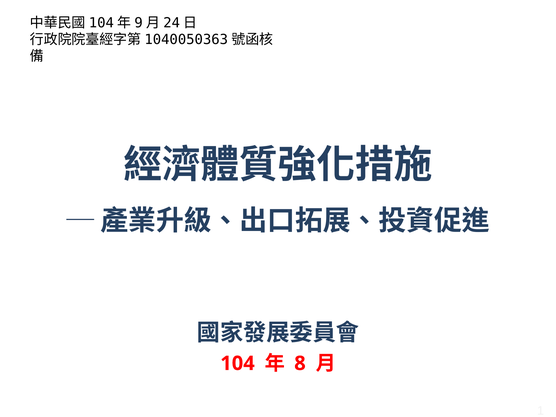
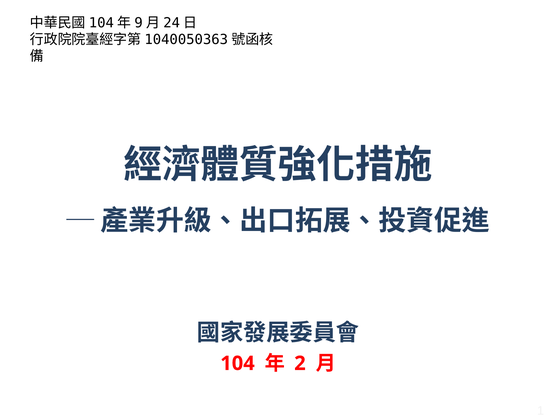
8: 8 -> 2 (300, 363)
